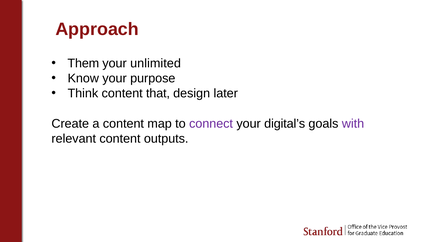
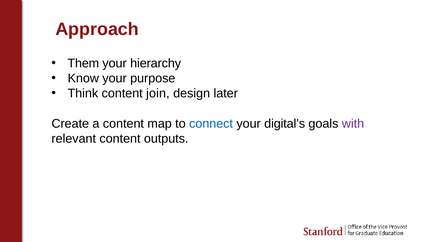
unlimited: unlimited -> hierarchy (156, 63)
that: that -> join (158, 93)
connect colour: purple -> blue (211, 123)
